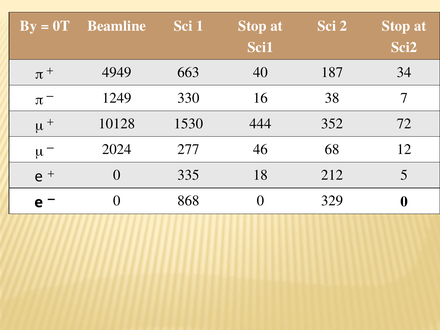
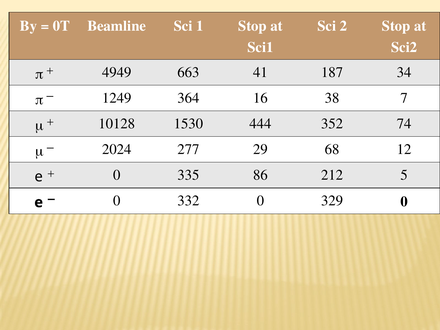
40: 40 -> 41 (260, 72)
330: 330 -> 364 (189, 98)
72: 72 -> 74 (404, 124)
46: 46 -> 29 (260, 149)
18: 18 -> 86 (260, 175)
868: 868 -> 332 (189, 201)
